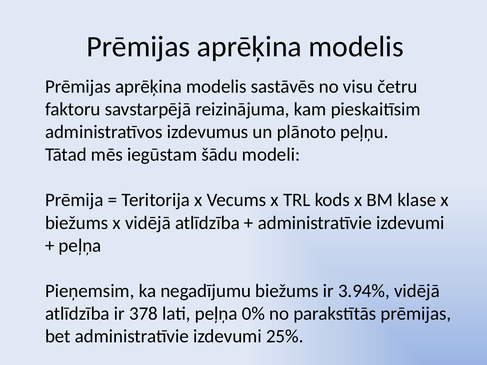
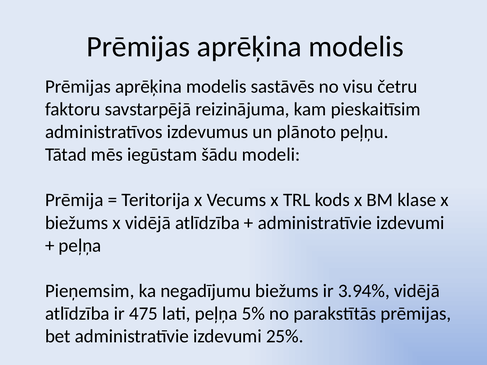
378: 378 -> 475 (143, 314)
0%: 0% -> 5% (253, 314)
